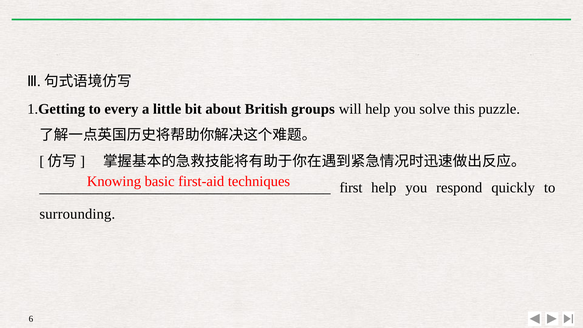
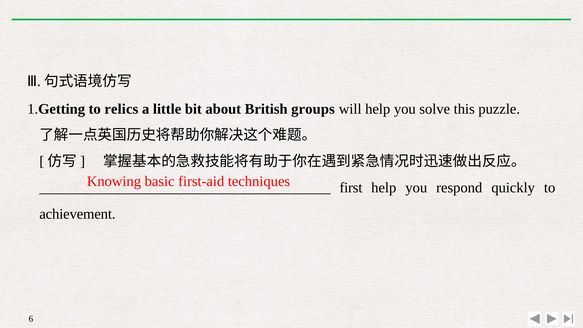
every: every -> relics (121, 109)
surrounding: surrounding -> achievement (77, 214)
